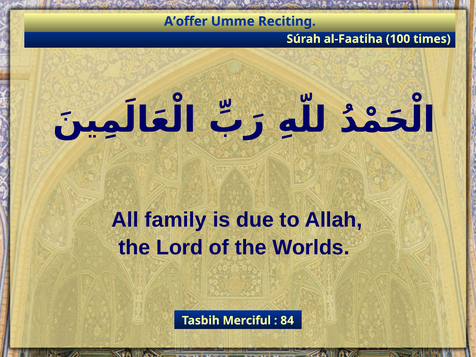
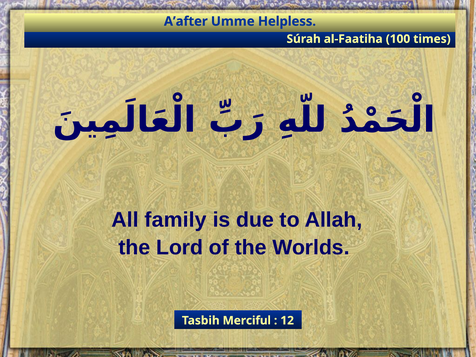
A’offer: A’offer -> A’after (186, 21)
Reciting: Reciting -> Helpless (287, 21)
84: 84 -> 12 (287, 321)
